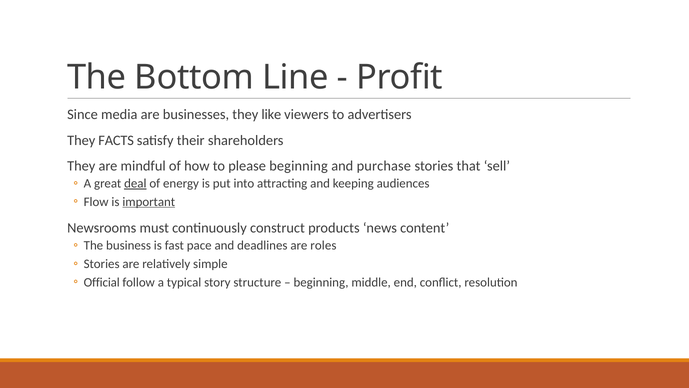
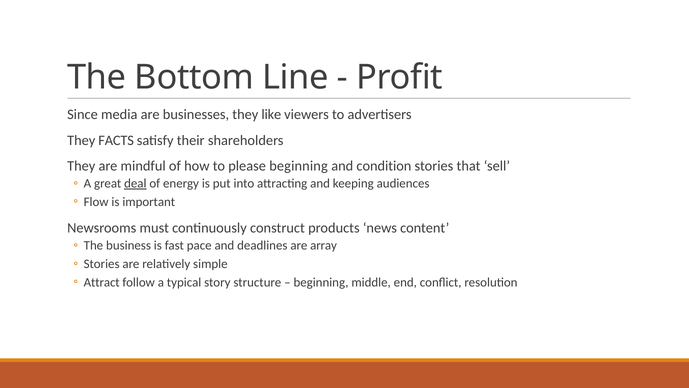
purchase: purchase -> condition (384, 166)
important underline: present -> none (149, 202)
roles: roles -> array (324, 245)
Official: Official -> Attract (102, 282)
